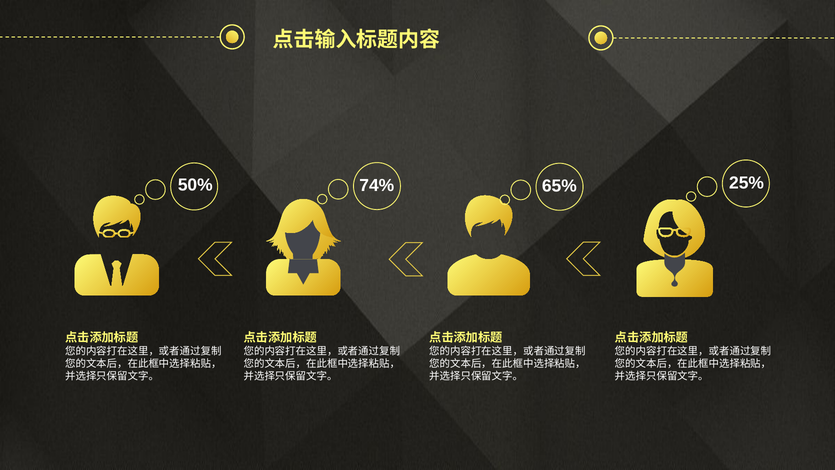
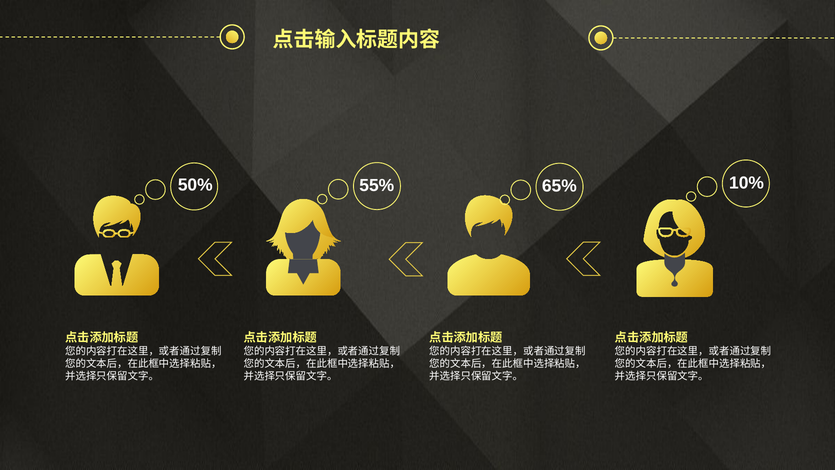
74%: 74% -> 55% (377, 185)
25%: 25% -> 10% (746, 183)
